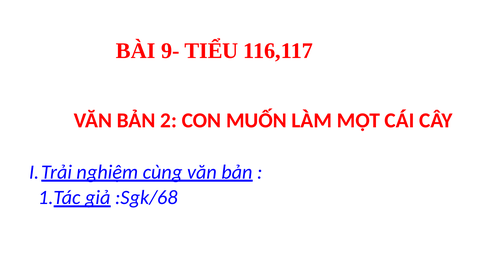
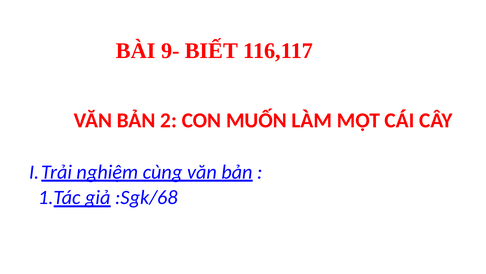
TIỂU: TIỂU -> BIẾT (211, 51)
